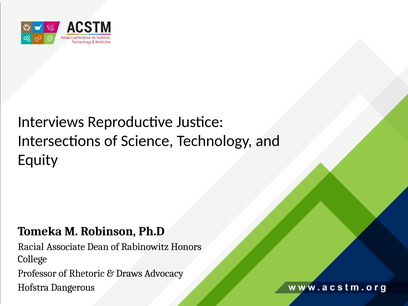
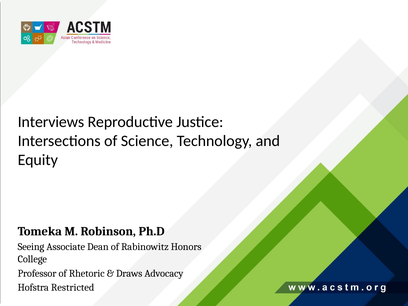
Racial: Racial -> Seeing (31, 247)
Dangerous: Dangerous -> Restricted (73, 288)
